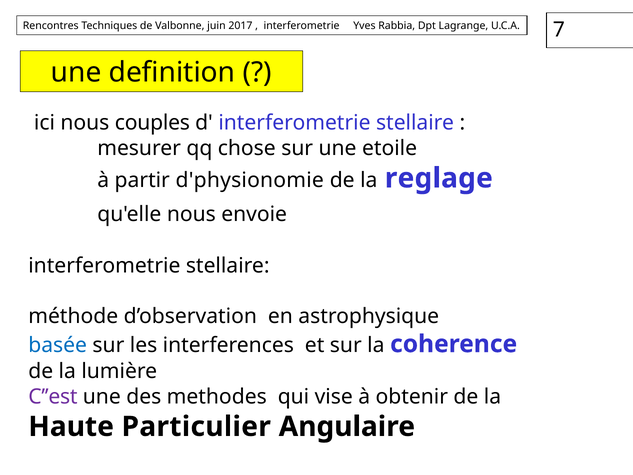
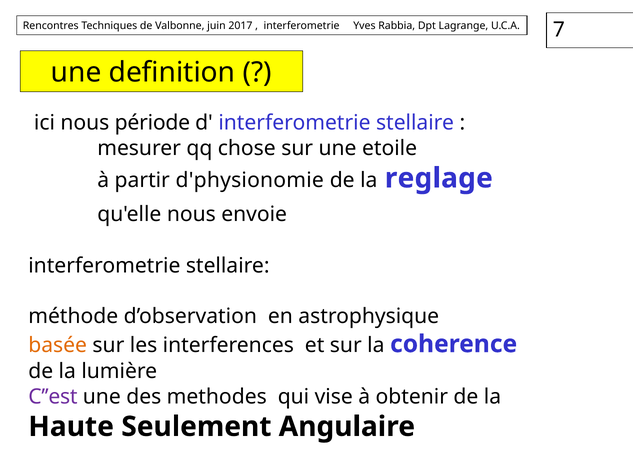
couples: couples -> période (152, 123)
basée colour: blue -> orange (58, 345)
Particulier: Particulier -> Seulement (196, 426)
